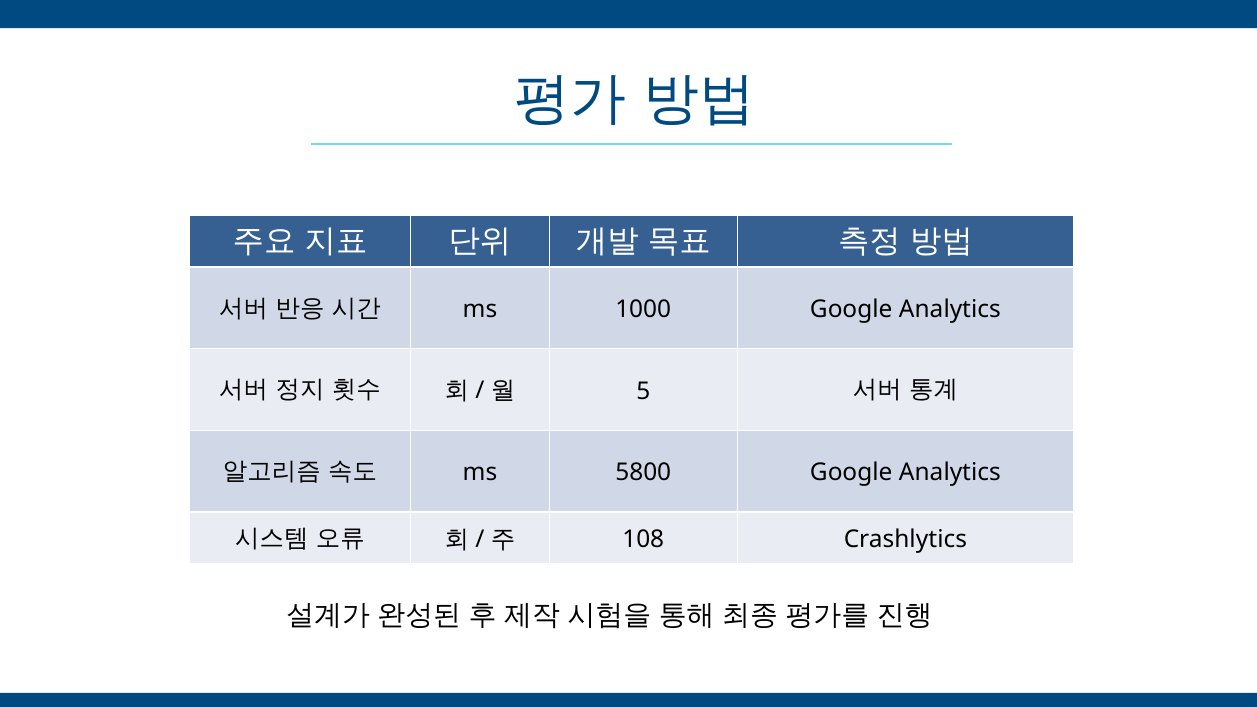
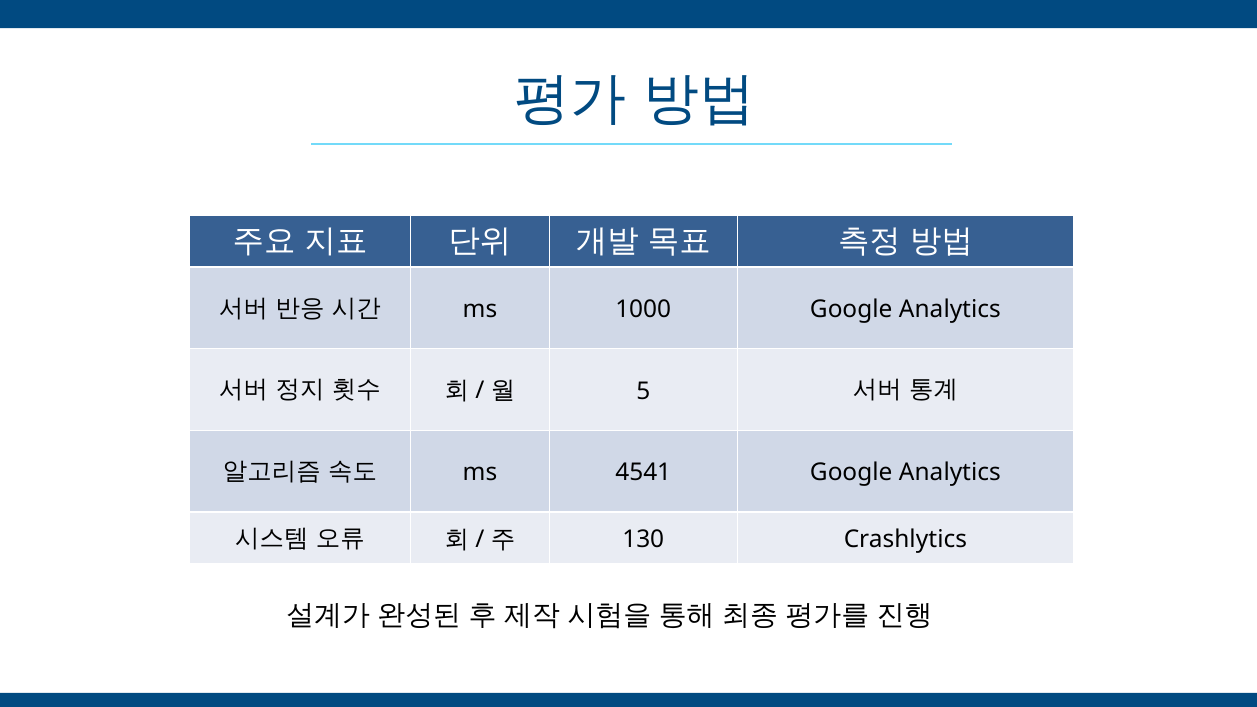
5800: 5800 -> 4541 (643, 473)
108: 108 -> 130 (643, 540)
